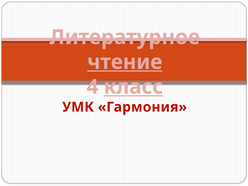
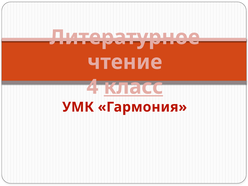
чтение underline: present -> none (125, 62)
